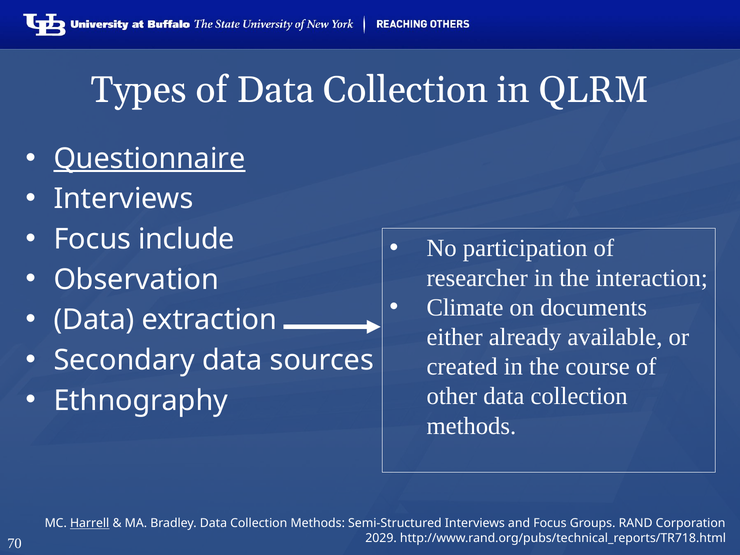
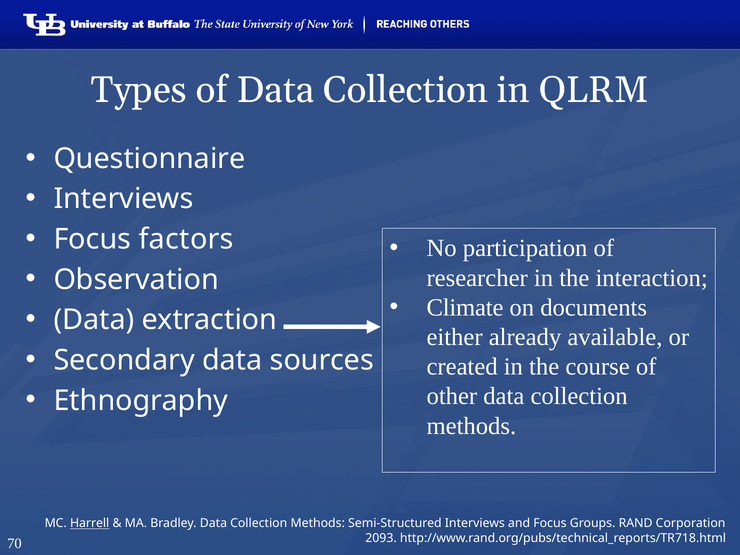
Questionnaire underline: present -> none (150, 159)
include: include -> factors (186, 239)
2029: 2029 -> 2093 (381, 538)
